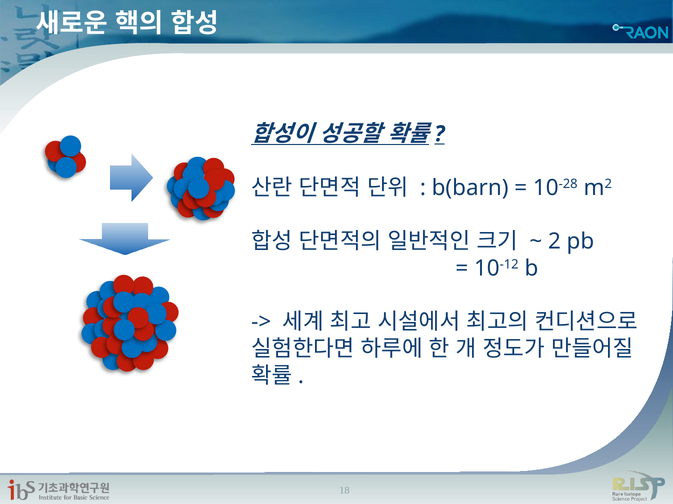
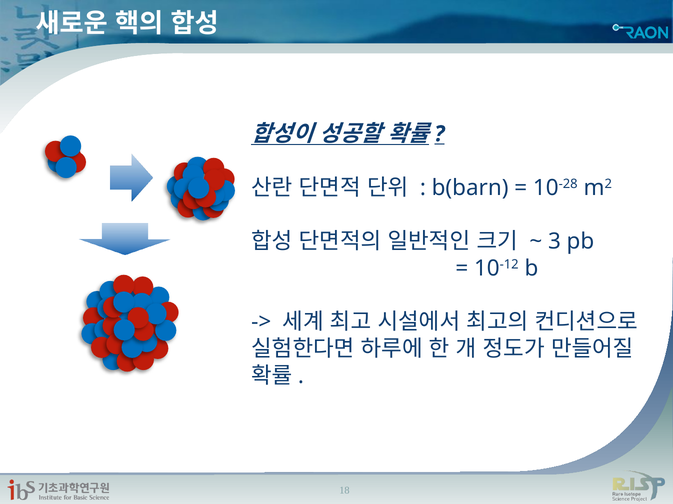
2: 2 -> 3 (554, 242)
